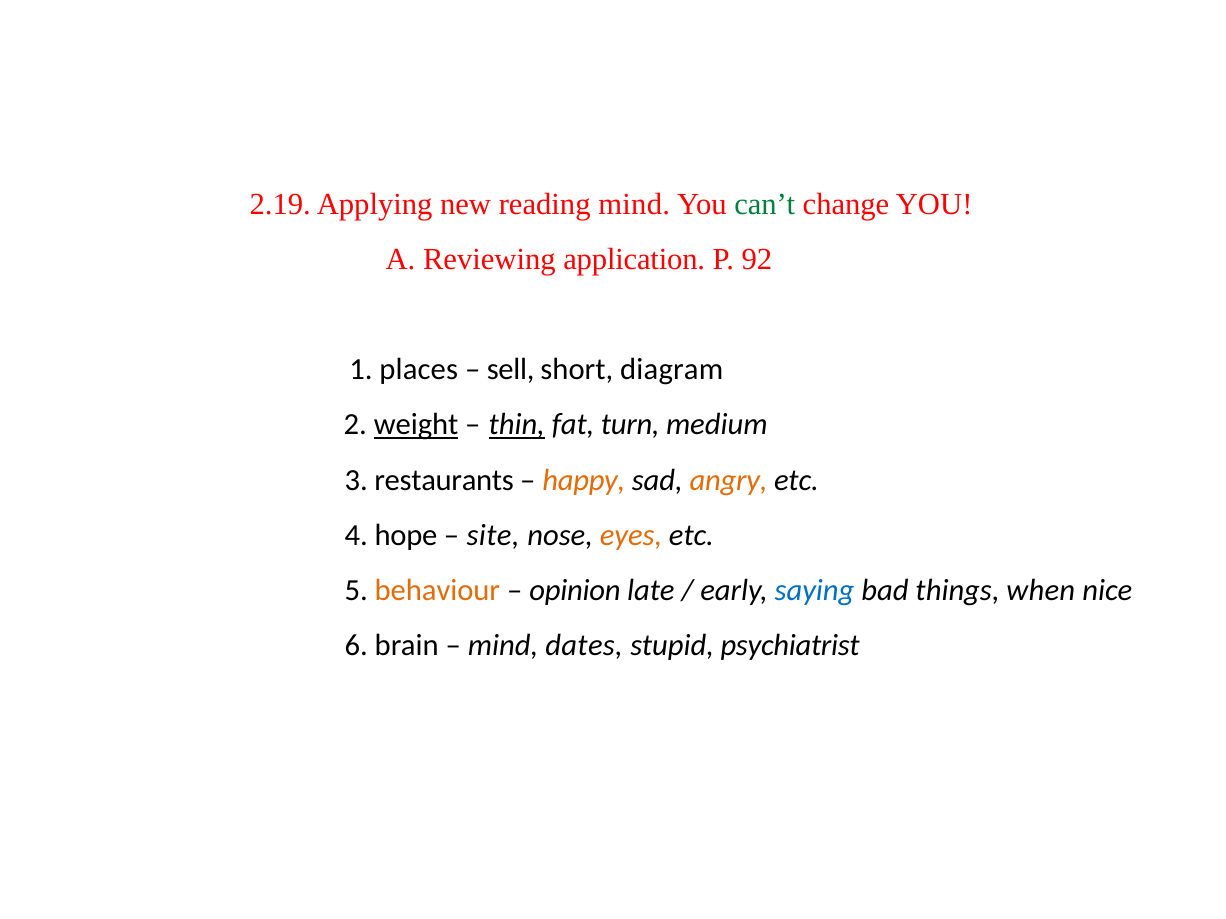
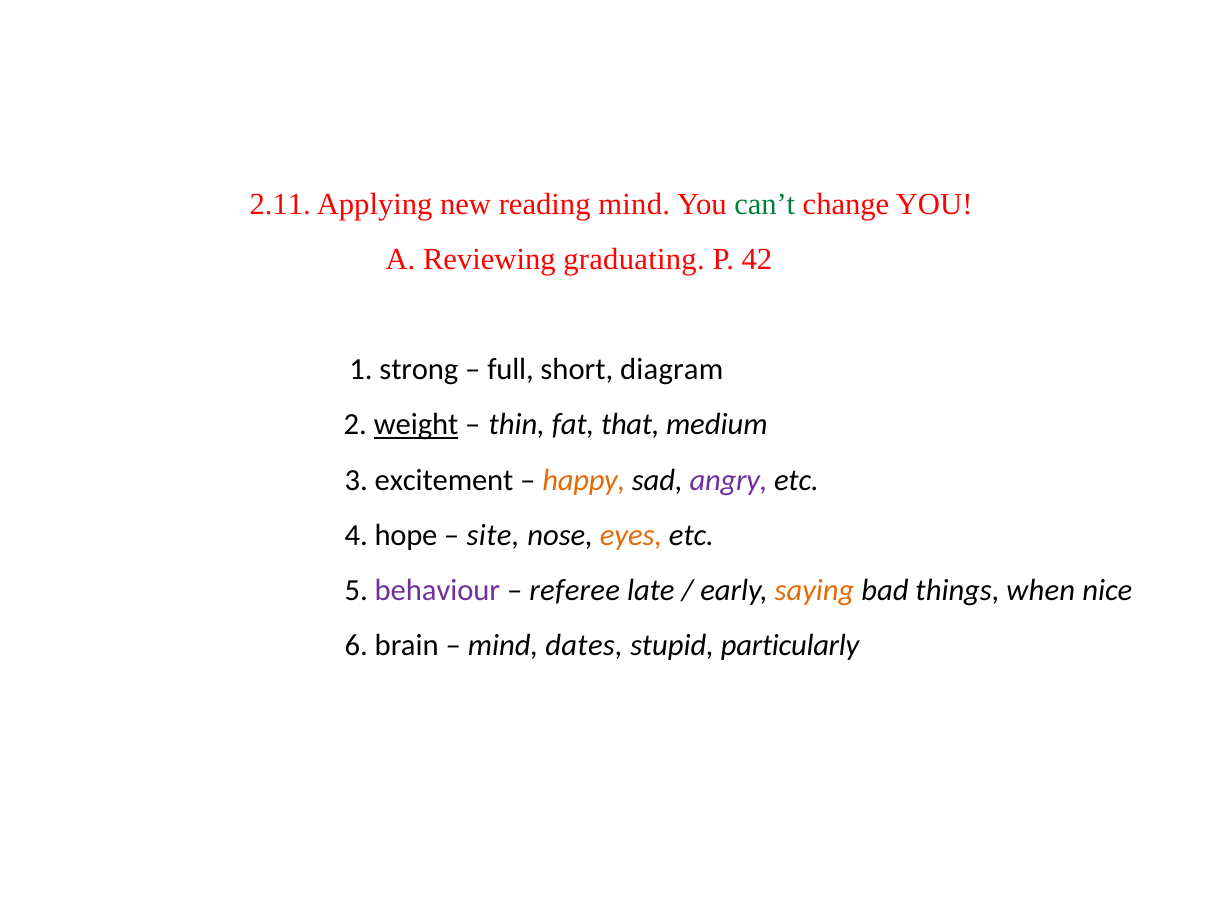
2.19: 2.19 -> 2.11 (280, 204)
application: application -> graduating (634, 260)
92: 92 -> 42 (757, 260)
places: places -> strong (419, 370)
sell: sell -> full (511, 370)
thin underline: present -> none (517, 425)
turn: turn -> that (630, 425)
restaurants: restaurants -> excitement (444, 480)
angry colour: orange -> purple (729, 480)
behaviour colour: orange -> purple (437, 591)
opinion: opinion -> referee (575, 591)
saying colour: blue -> orange (815, 591)
psychiatrist: psychiatrist -> particularly (790, 646)
